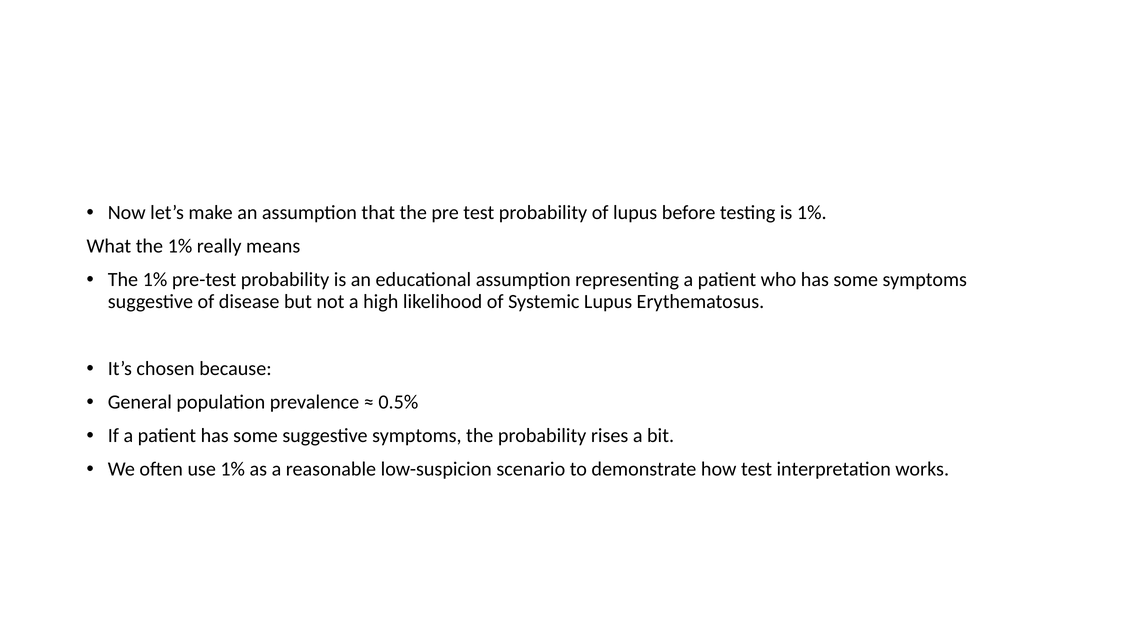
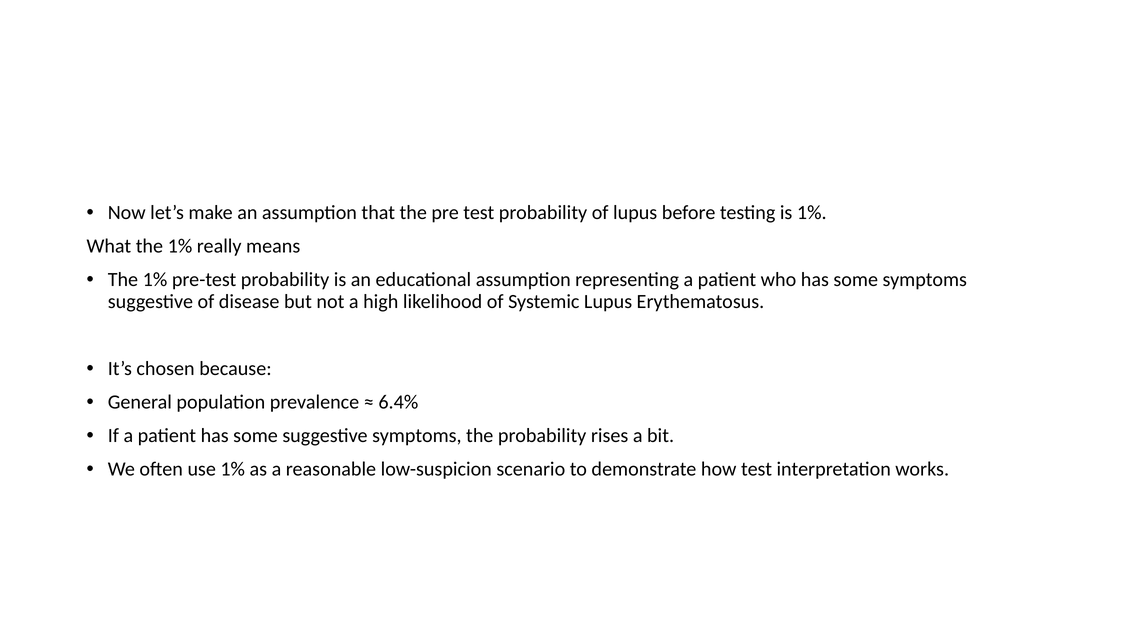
0.5%: 0.5% -> 6.4% (398, 402)
